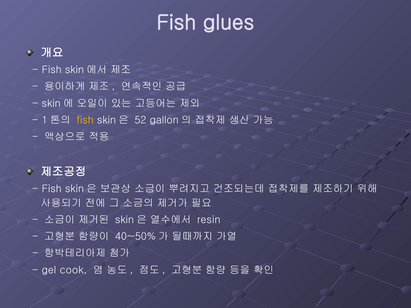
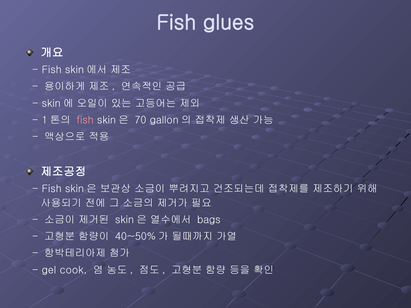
fish colour: yellow -> pink (85, 120)
52: 52 -> 70 (140, 120)
resin: resin -> bags (209, 220)
